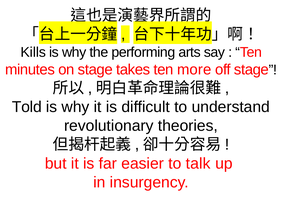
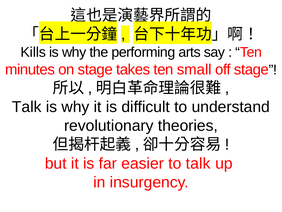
more: more -> small (194, 69)
Told: Told -> Talk (27, 107)
